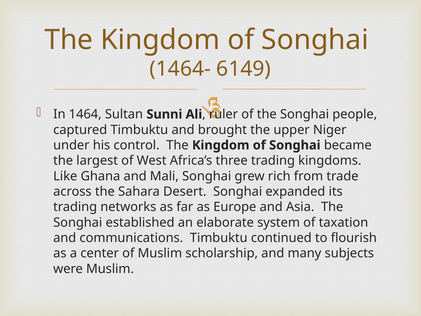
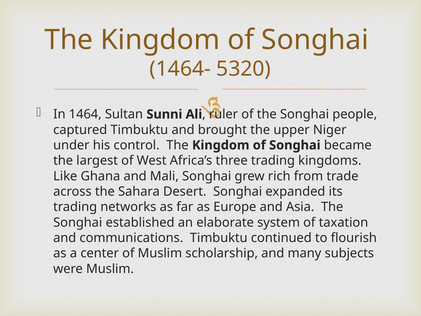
6149: 6149 -> 5320 (244, 69)
